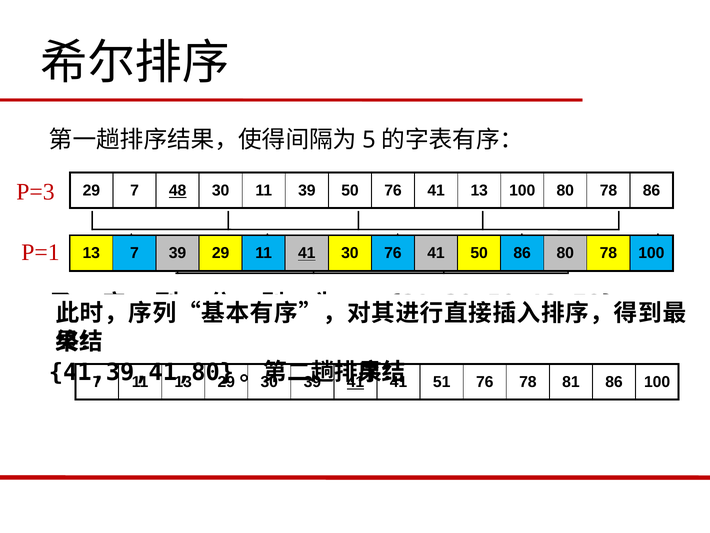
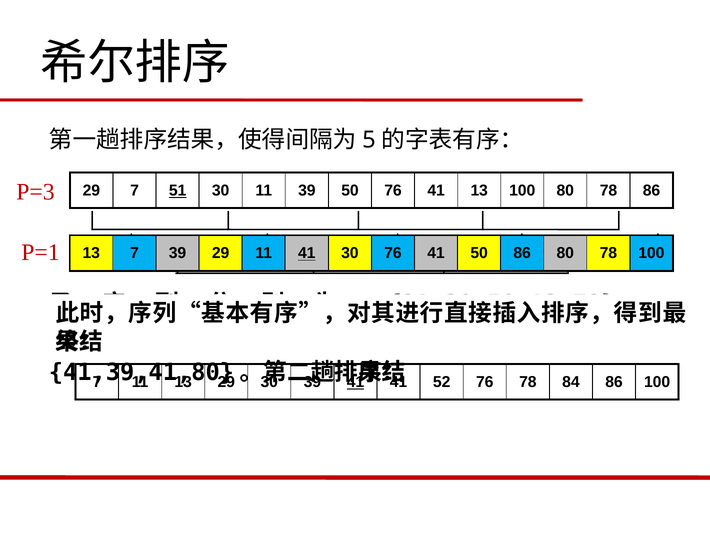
48: 48 -> 51 (178, 190)
51: 51 -> 52 (442, 382)
81: 81 -> 84 (571, 382)
